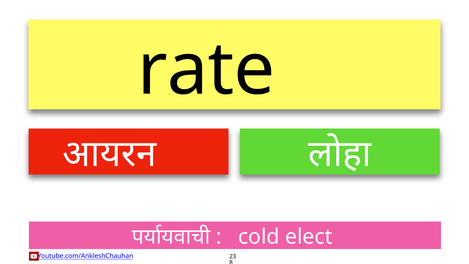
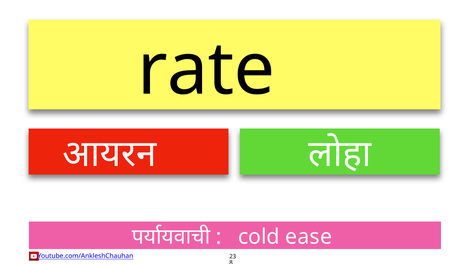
elect: elect -> ease (309, 237)
